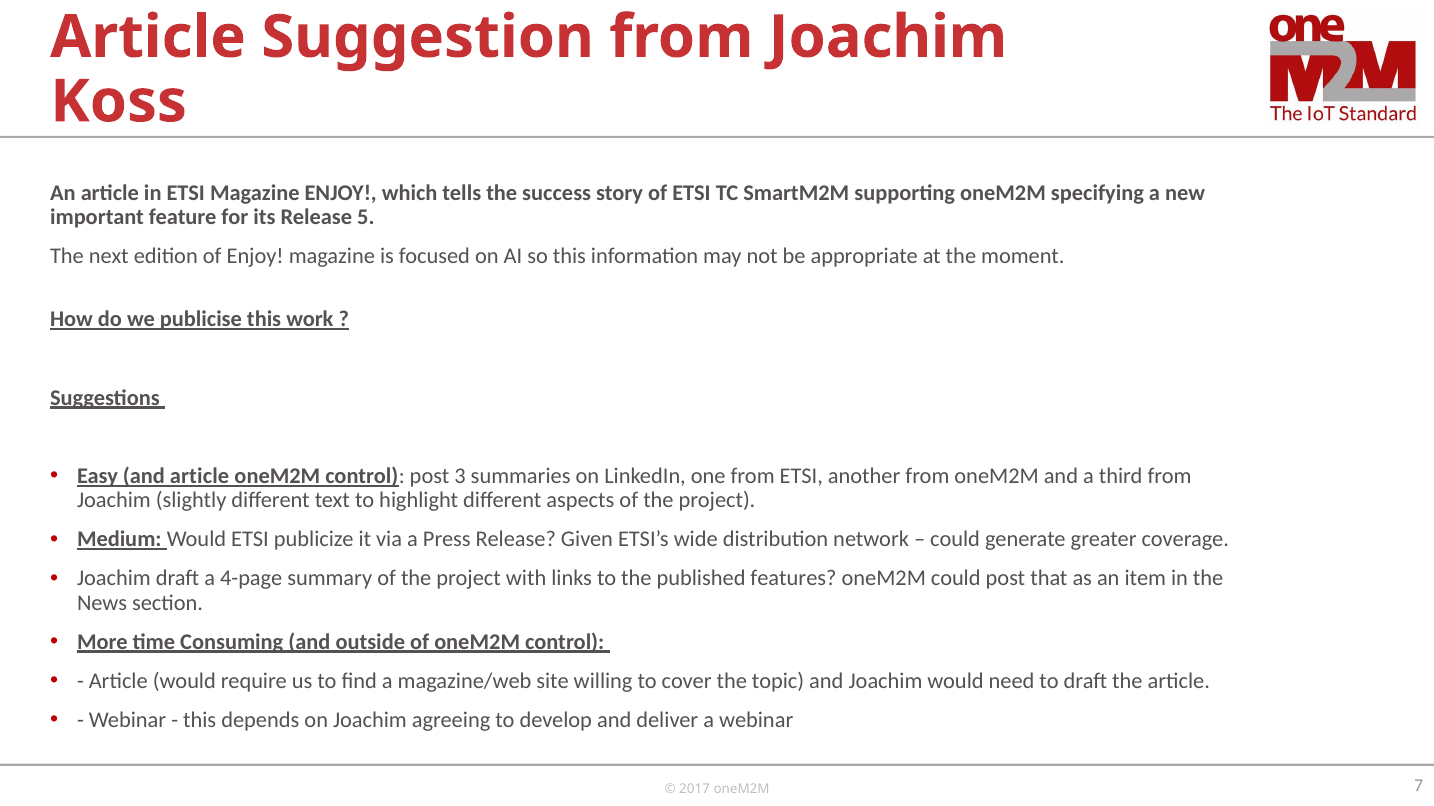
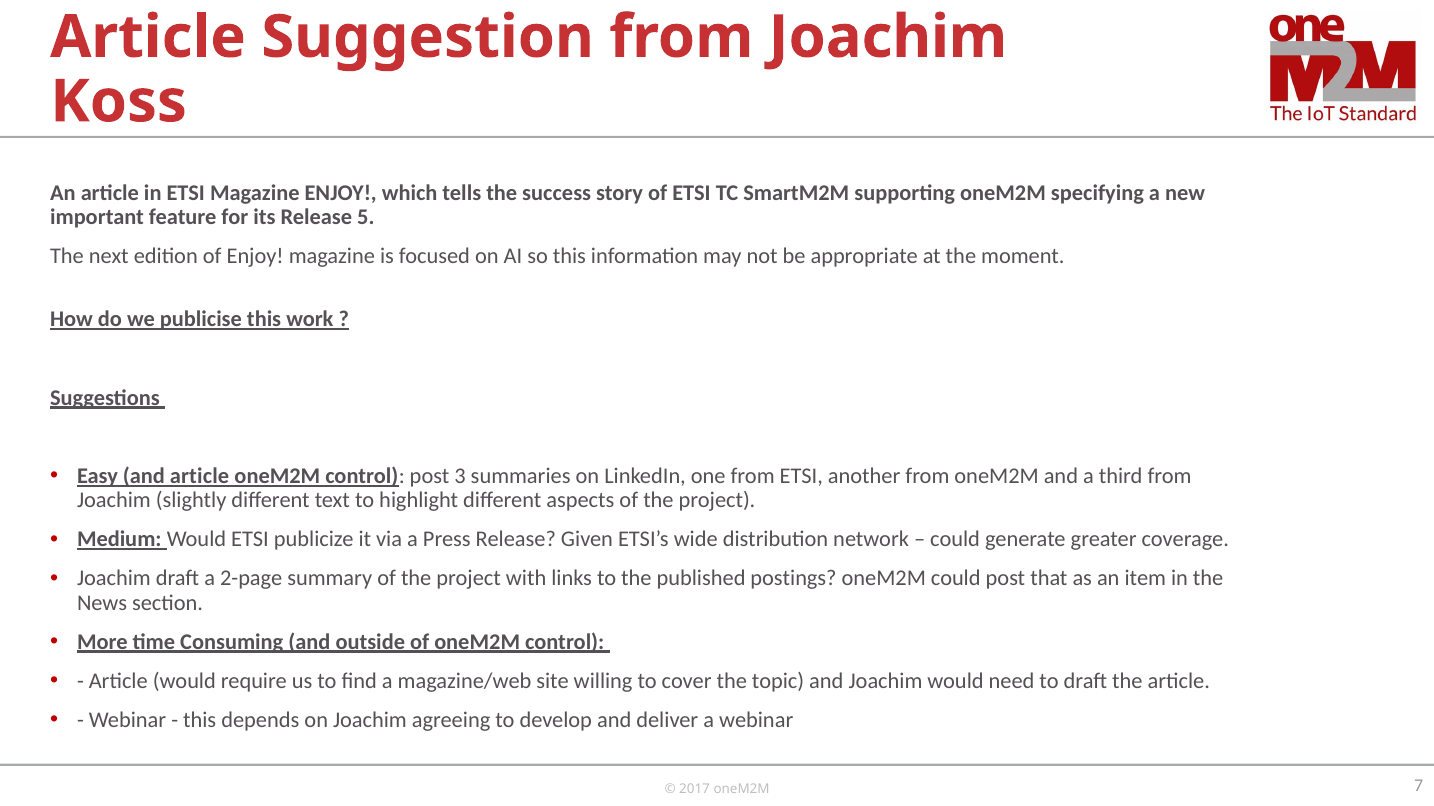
4-page: 4-page -> 2-page (251, 579)
features: features -> postings (794, 579)
